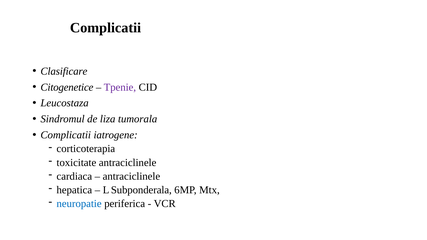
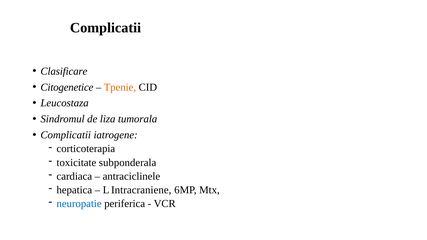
Tpenie colour: purple -> orange (120, 87)
toxicitate antraciclinele: antraciclinele -> subponderala (128, 163)
Subponderala: Subponderala -> Intracraniene (141, 190)
